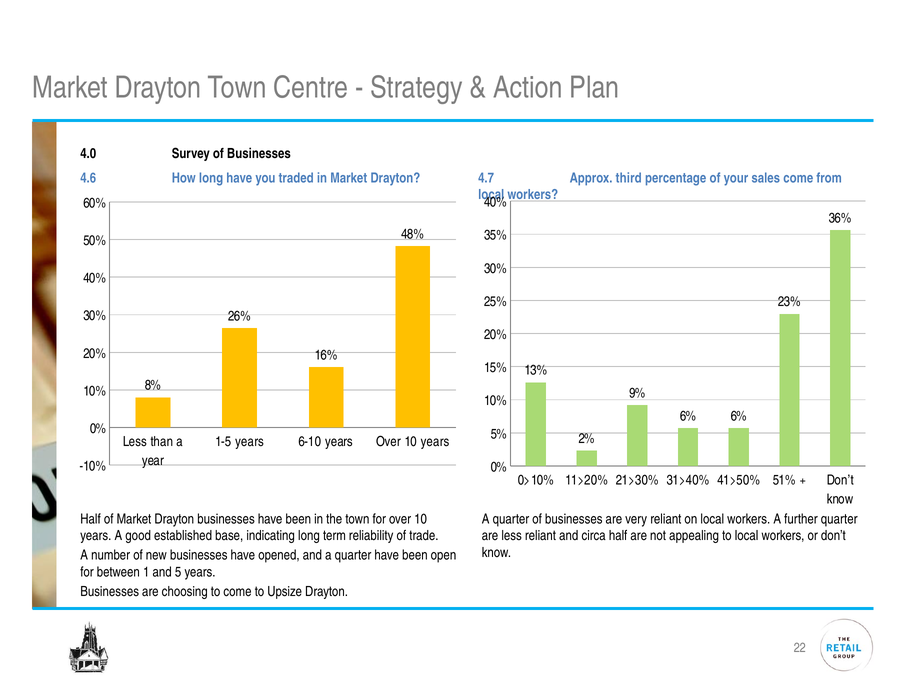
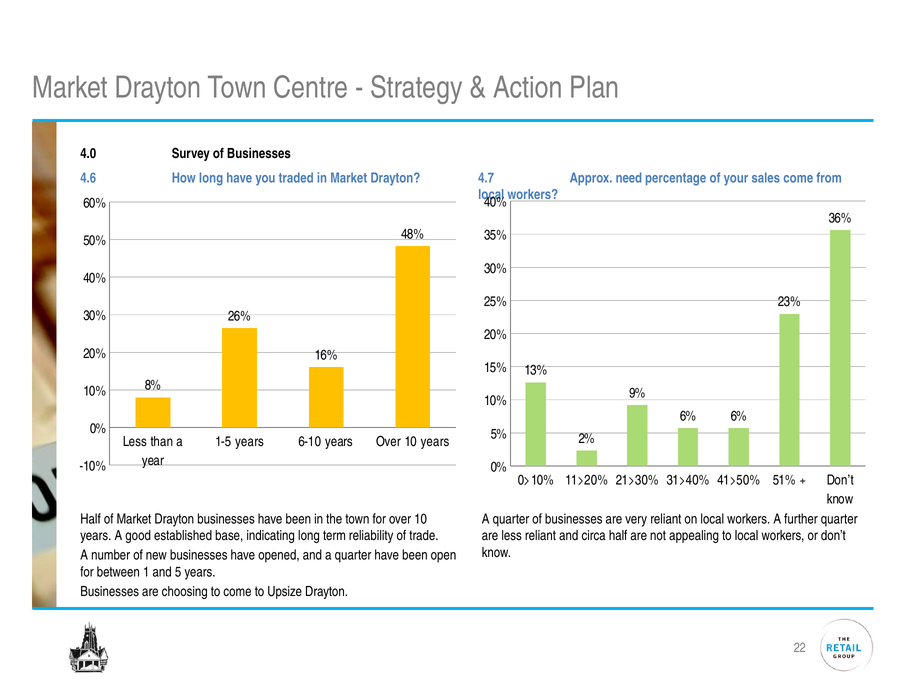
third: third -> need (629, 178)
